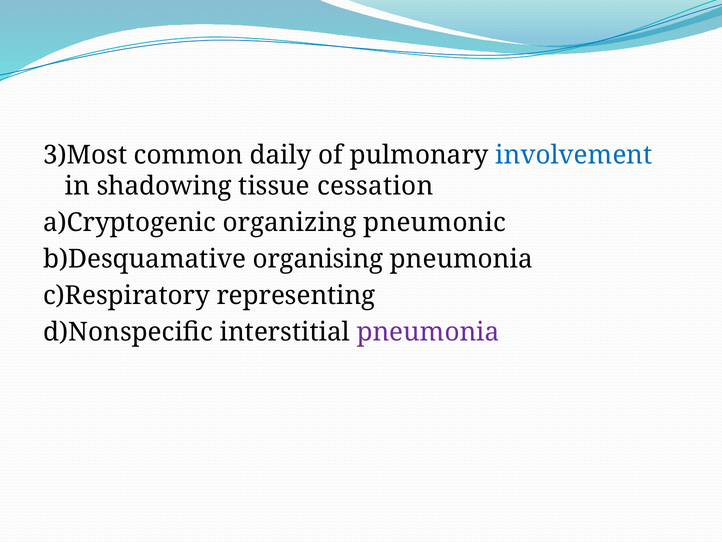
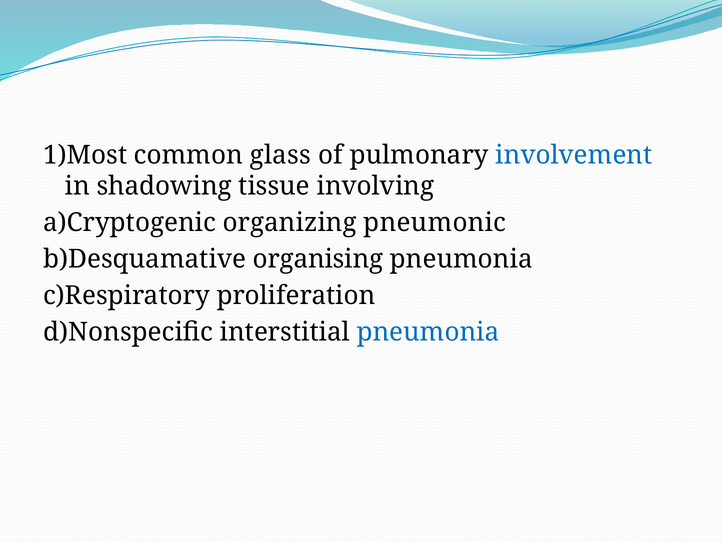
3)Most: 3)Most -> 1)Most (85, 155)
daily: daily -> glass (280, 155)
cessation: cessation -> involving (375, 186)
representing: representing -> proliferation (296, 296)
pneumonia colour: purple -> blue (428, 332)
